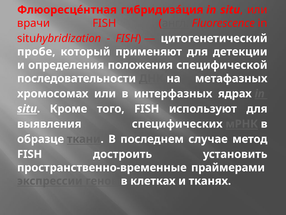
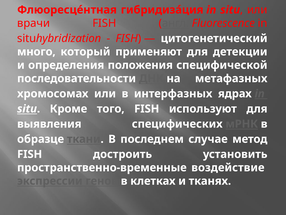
пробе: пробе -> много (36, 52)
праймерами: праймерами -> воздействие (228, 167)
